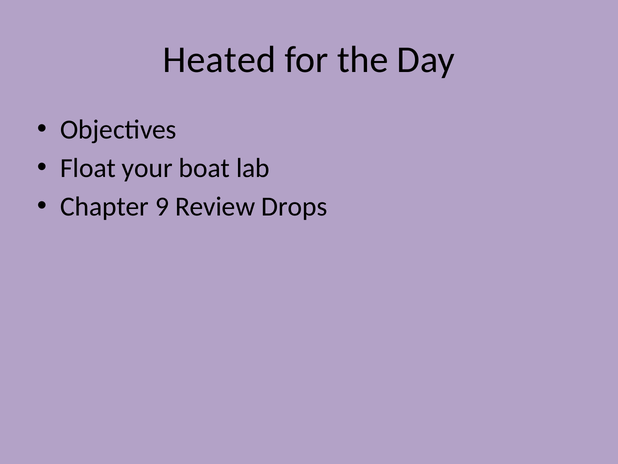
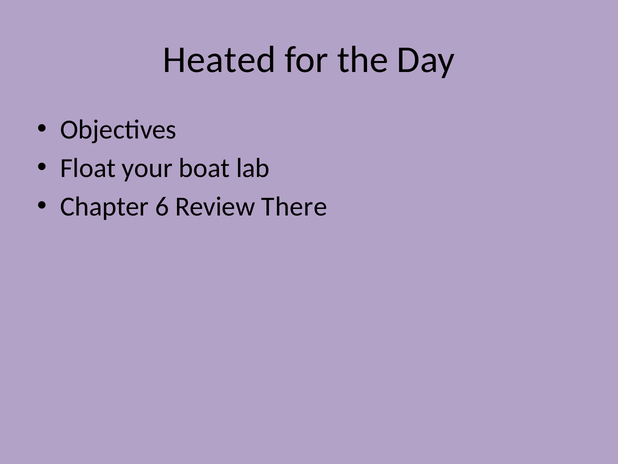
9: 9 -> 6 (162, 207)
Drops: Drops -> There (294, 207)
